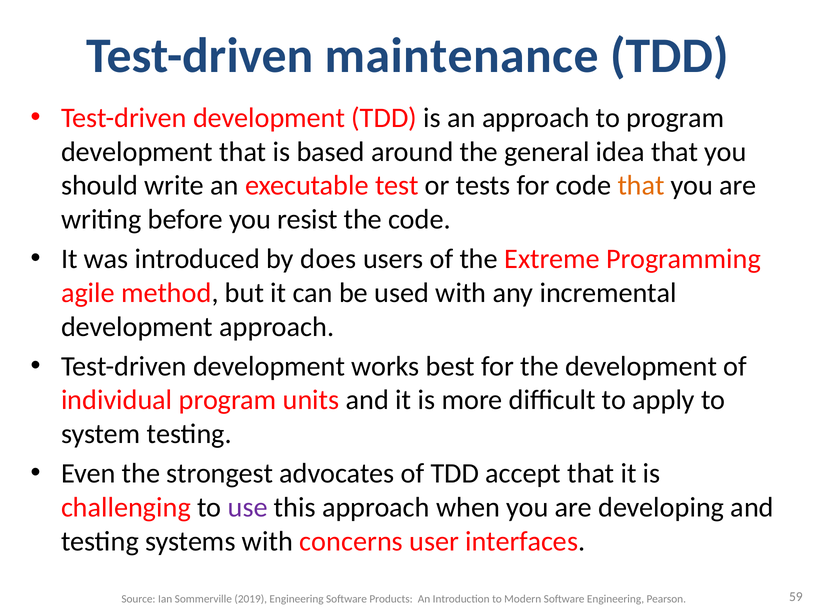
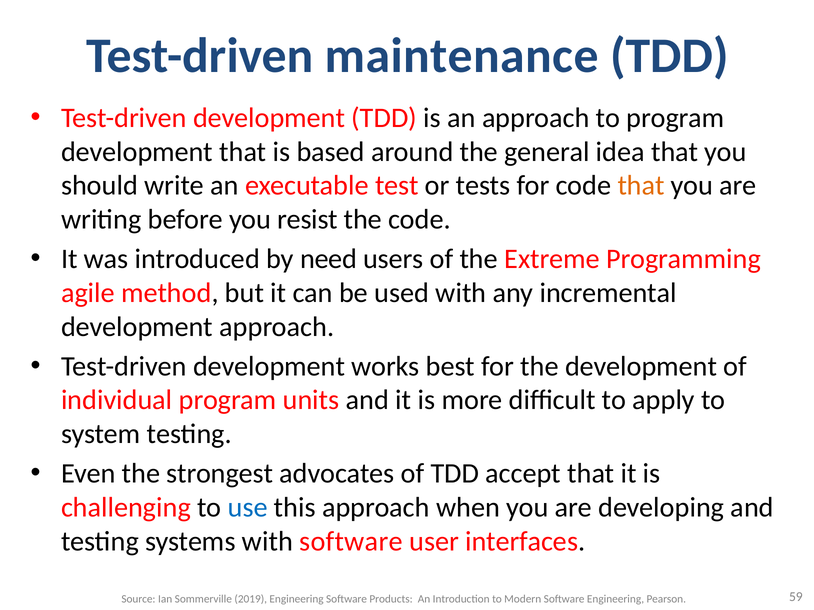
does: does -> need (329, 259)
use colour: purple -> blue (248, 508)
with concerns: concerns -> software (351, 542)
